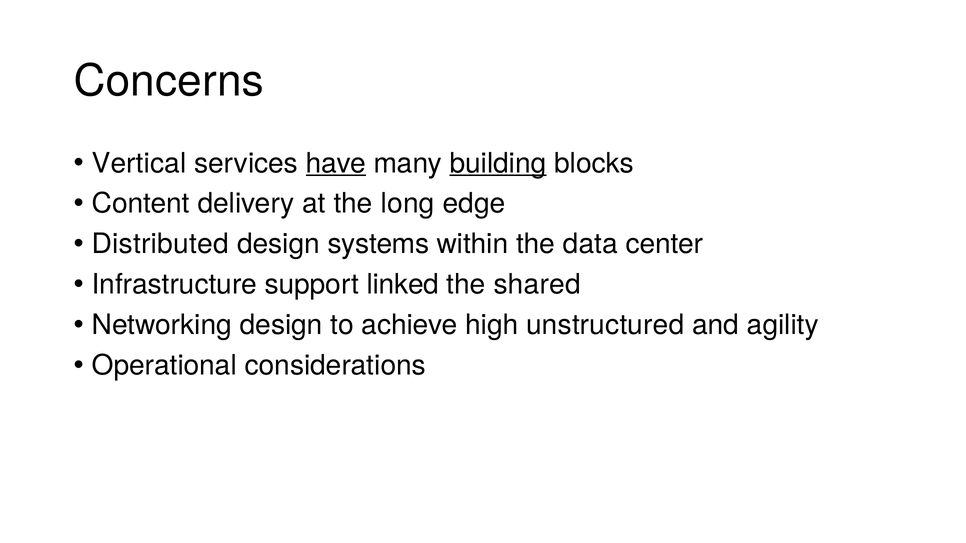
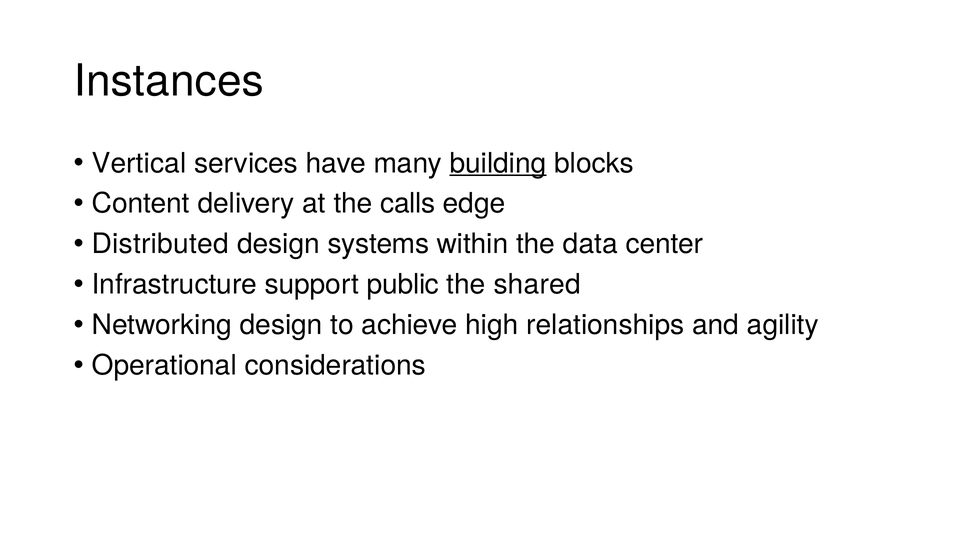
Concerns: Concerns -> Instances (169, 81)
have underline: present -> none (336, 163)
long: long -> calls (408, 204)
linked: linked -> public (403, 285)
unstructured: unstructured -> relationships (605, 325)
